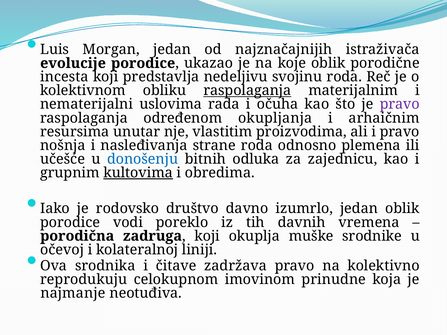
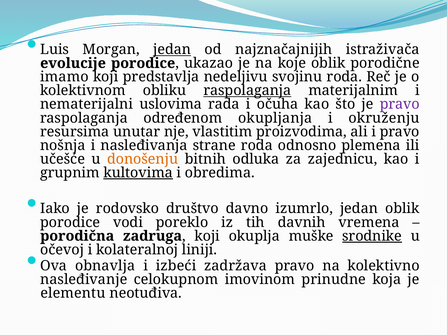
jedan underline: none -> present (172, 50)
incesta: incesta -> imamo (64, 77)
arhaičnim: arhaičnim -> okruženju (384, 118)
donošenju colour: blue -> orange (143, 159)
srodnike underline: none -> present (372, 236)
srodnika: srodnika -> obnavlja (105, 266)
čitave: čitave -> izbeći (176, 266)
reprodukuju: reprodukuju -> nasleđivanje (84, 280)
najmanje: najmanje -> elementu (73, 293)
